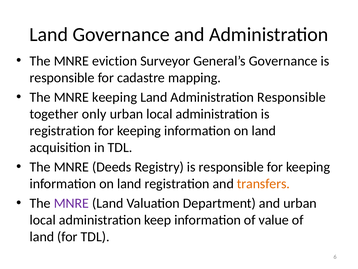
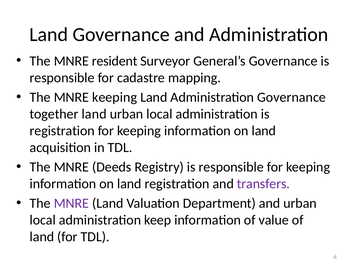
eviction: eviction -> resident (115, 61)
Administration Responsible: Responsible -> Governance (291, 97)
together only: only -> land (94, 114)
transfers colour: orange -> purple (263, 183)
